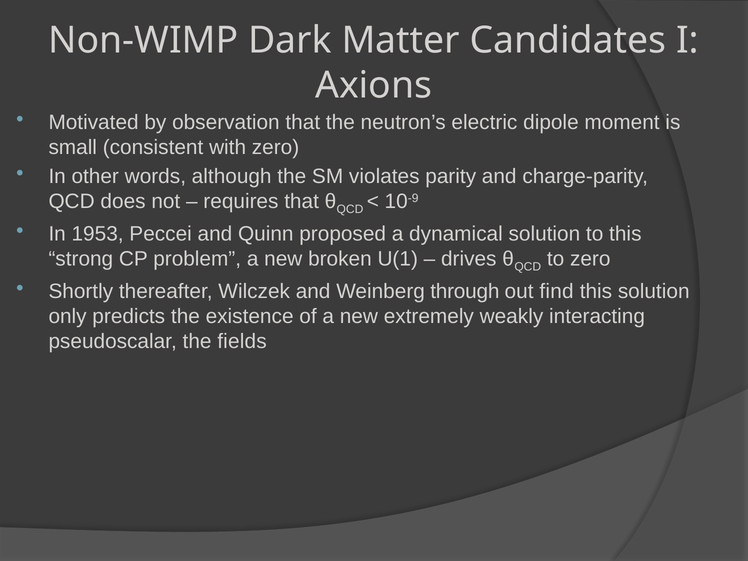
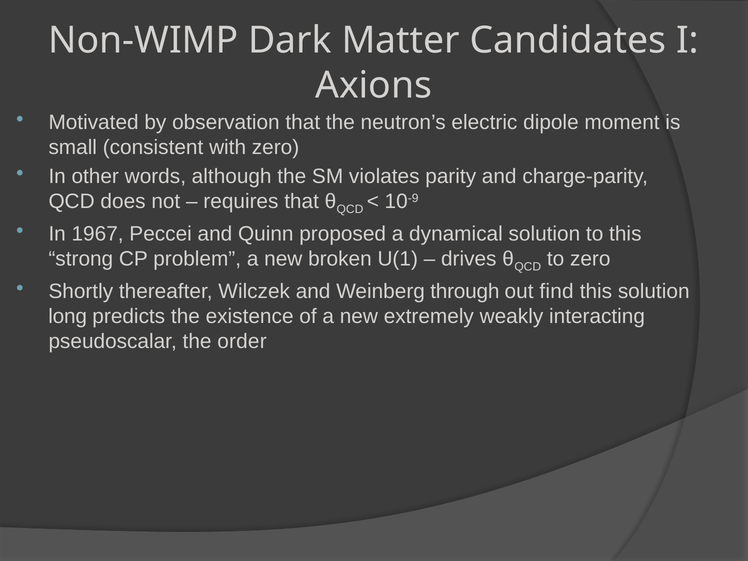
1953: 1953 -> 1967 (98, 234)
only: only -> long (68, 316)
fields: fields -> order (242, 341)
